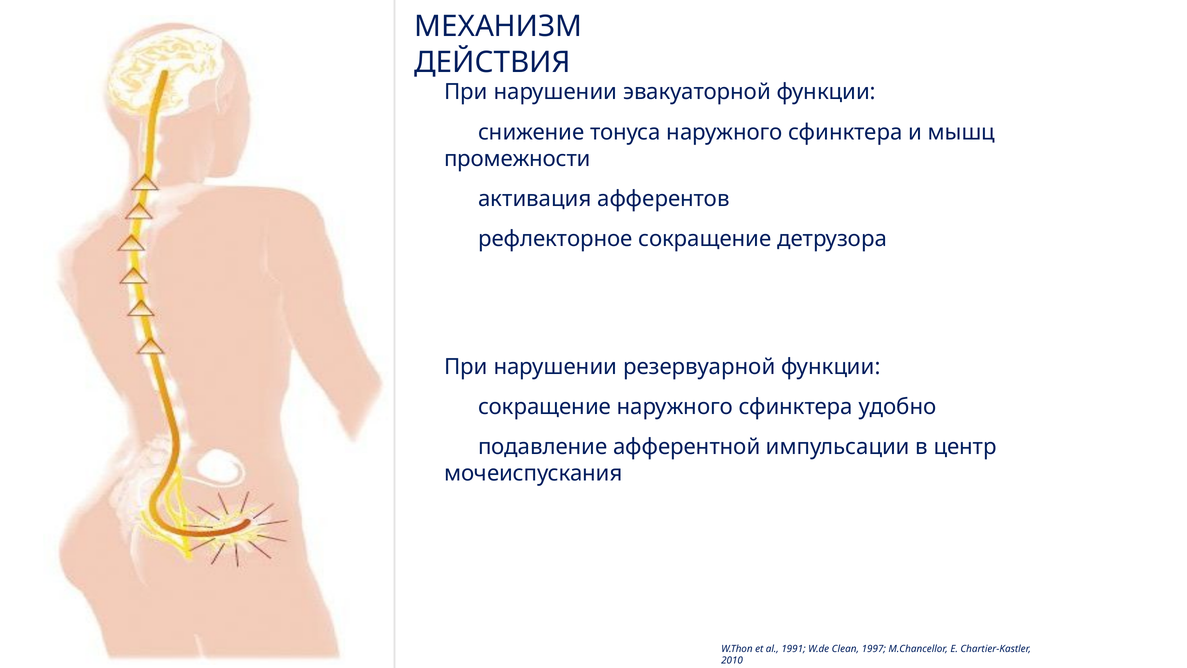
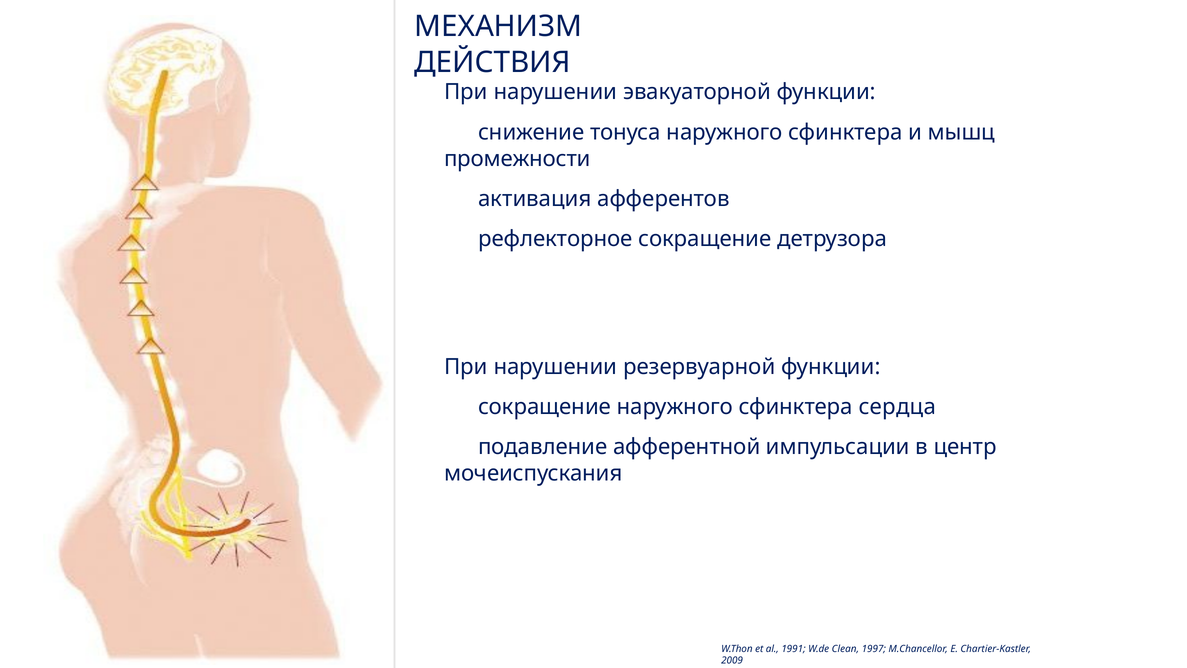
удобно: удобно -> сердца (897, 407)
2010: 2010 -> 2009 (732, 660)
